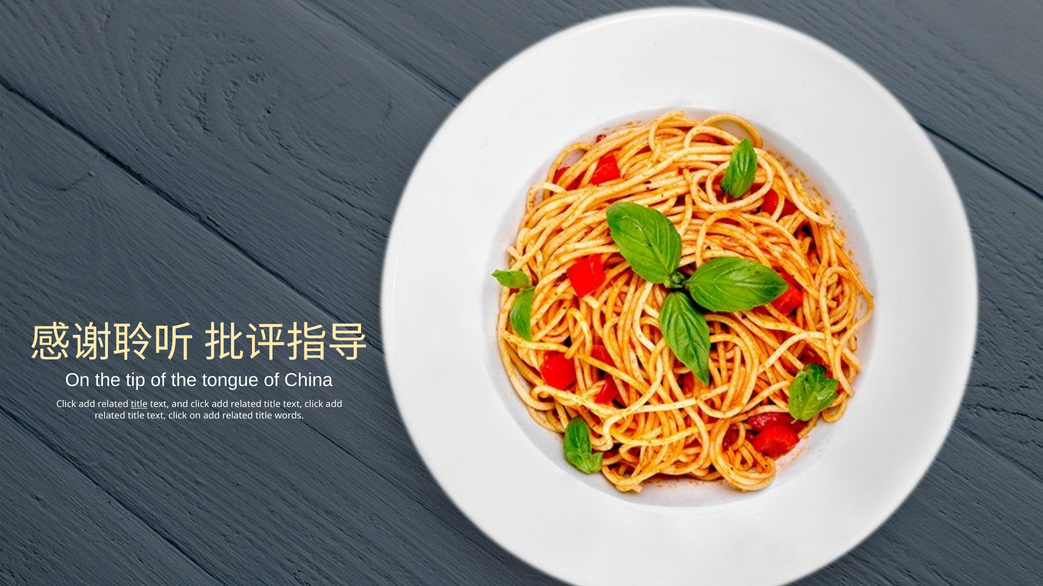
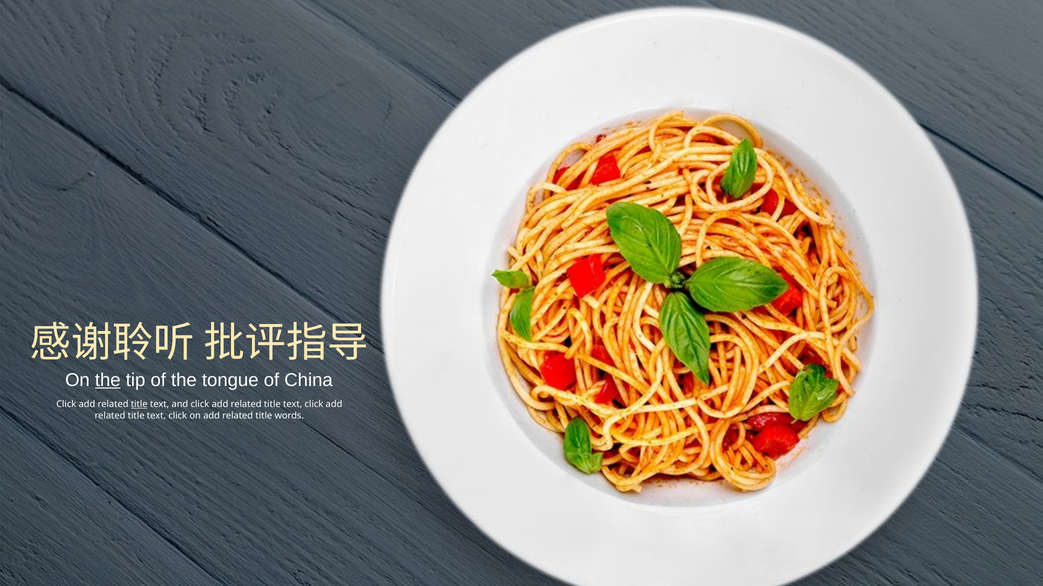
the underline: none -> present (108, 380)
